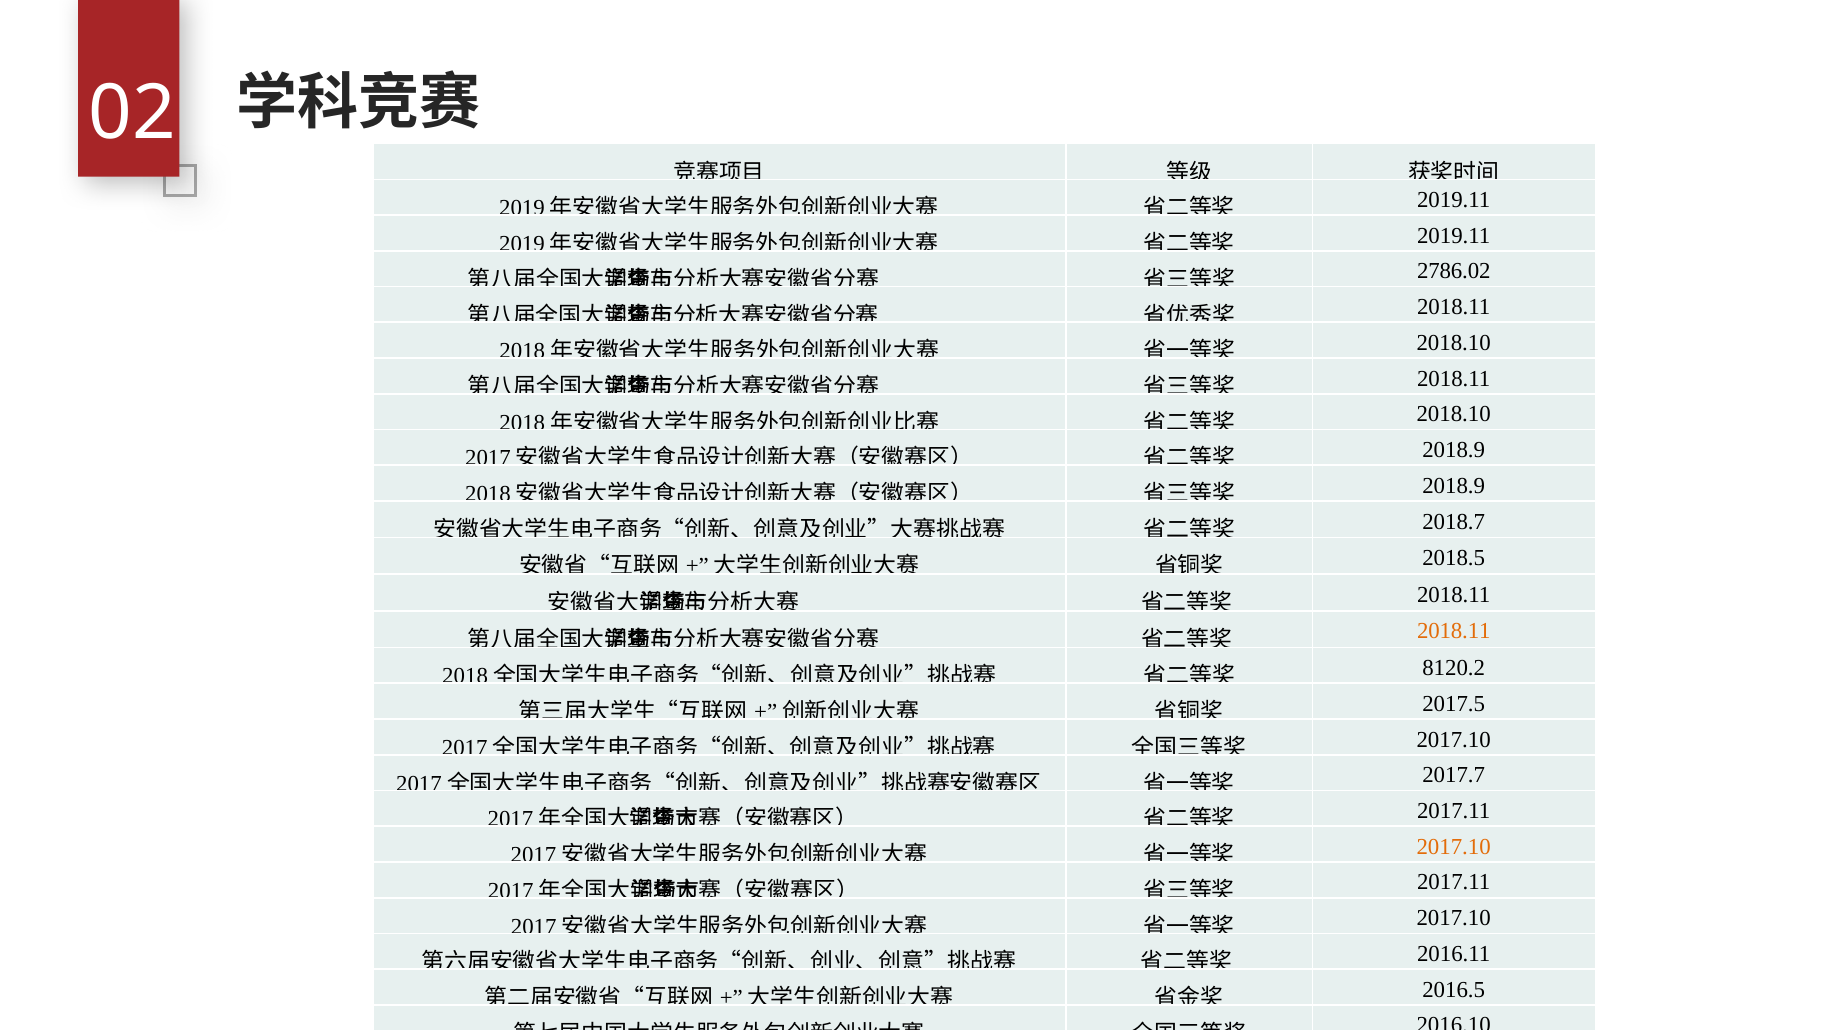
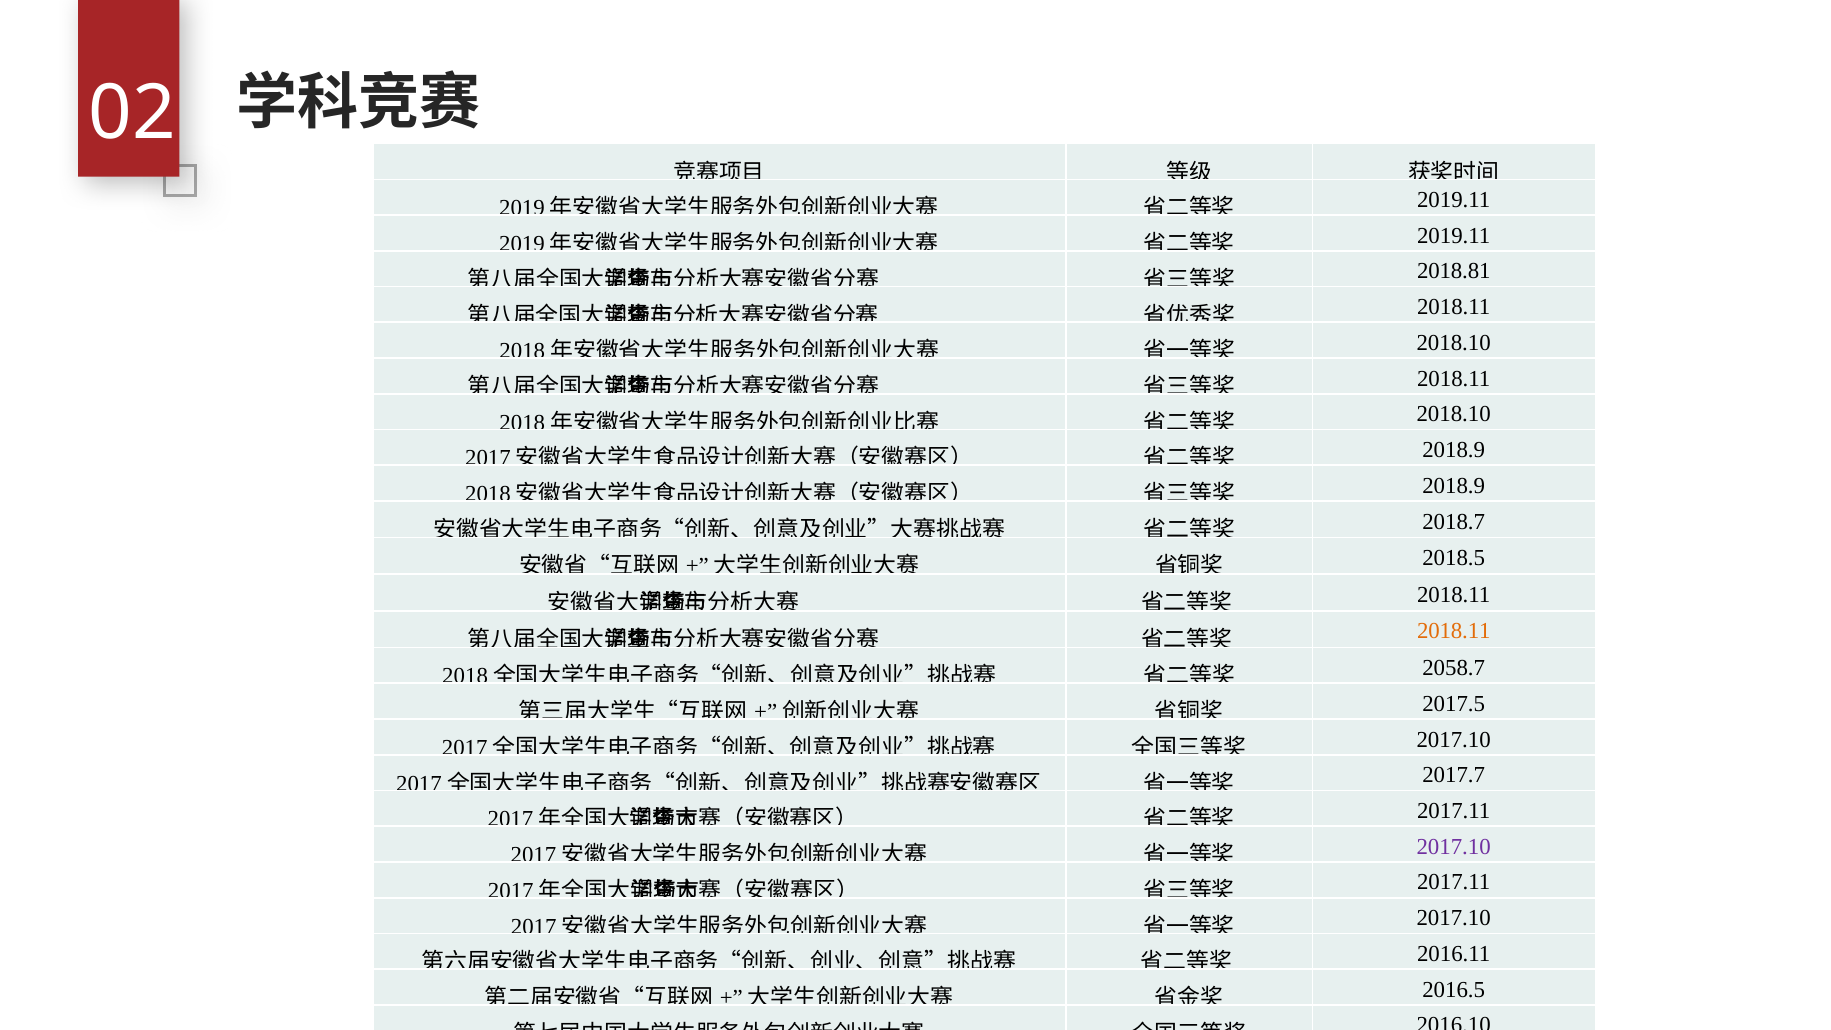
2786.02: 2786.02 -> 2018.81 (1454, 271)
8120.2: 8120.2 -> 2058.7 (1454, 668)
2017.10 colour: orange -> purple (1454, 847)
